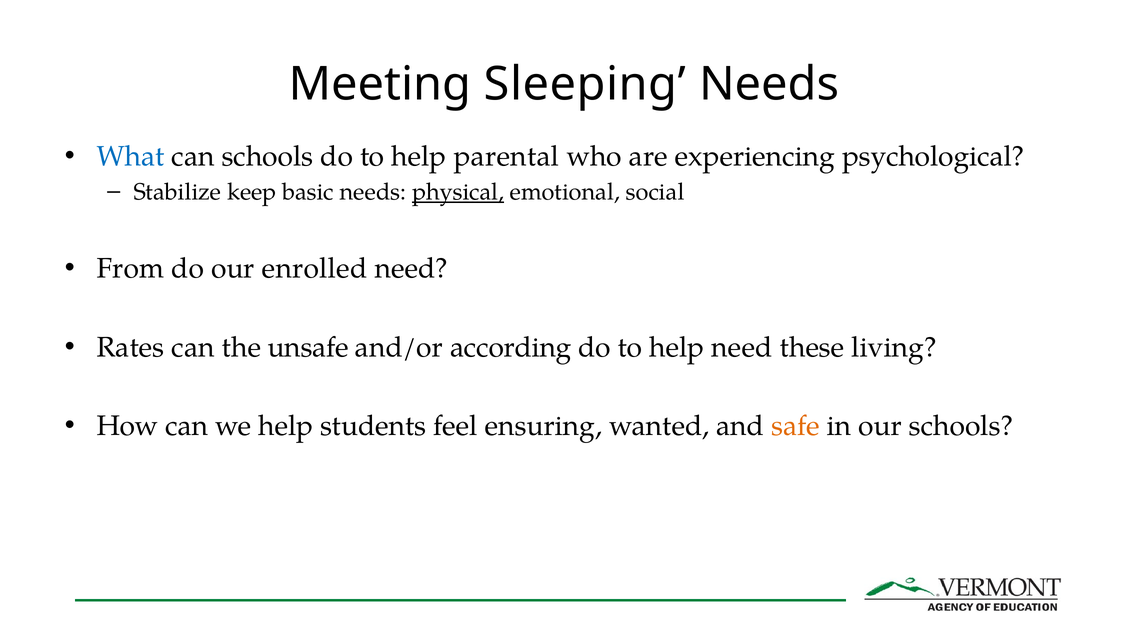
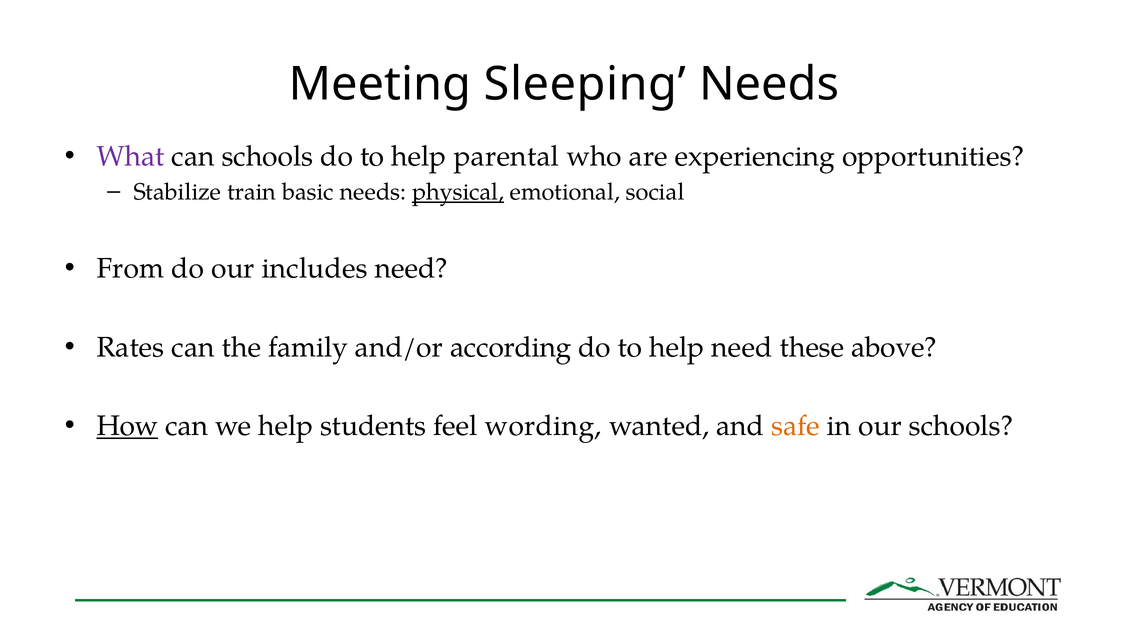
What colour: blue -> purple (131, 157)
psychological: psychological -> opportunities (933, 157)
keep: keep -> train (252, 192)
enrolled: enrolled -> includes (315, 269)
unsafe: unsafe -> family (308, 348)
living: living -> above (894, 348)
How underline: none -> present (128, 427)
ensuring: ensuring -> wording (543, 427)
